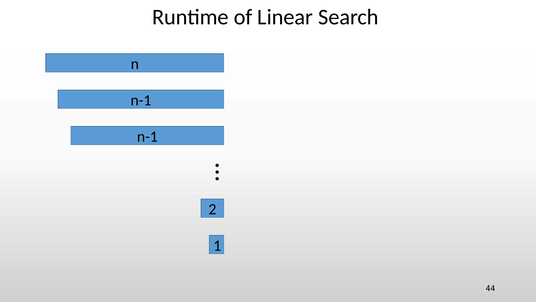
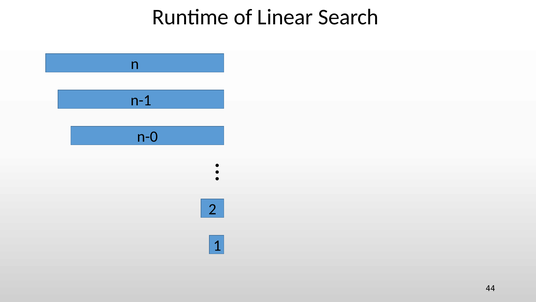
n-1: n-1 -> n-0 (147, 136)
